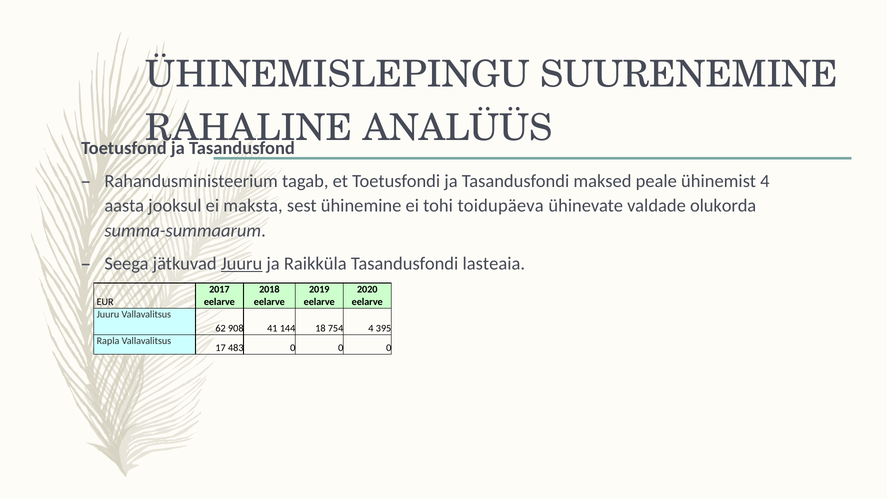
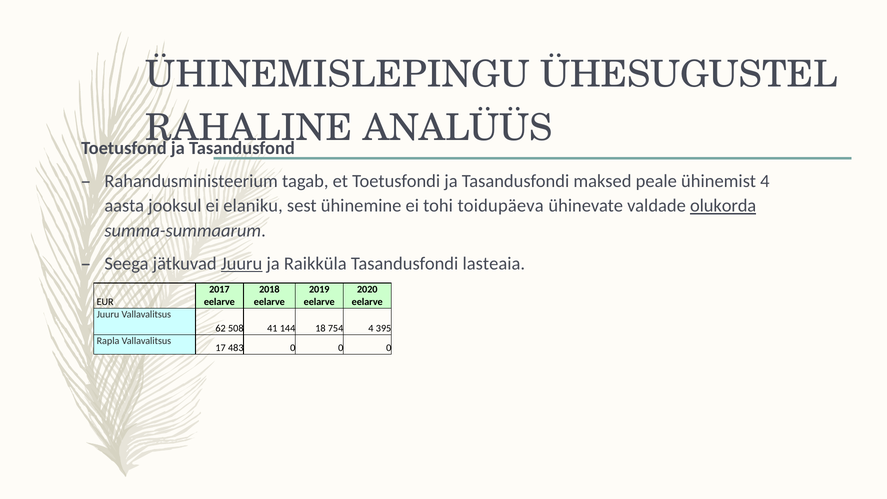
SUURENEMINE: SUURENEMINE -> ÜHESUGUSTEL (689, 74)
maksta: maksta -> elaniku (253, 206)
olukorda underline: none -> present (723, 206)
908: 908 -> 508 (236, 329)
